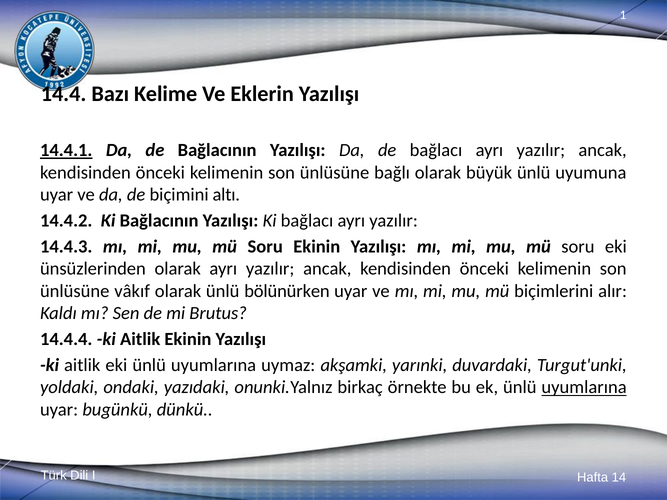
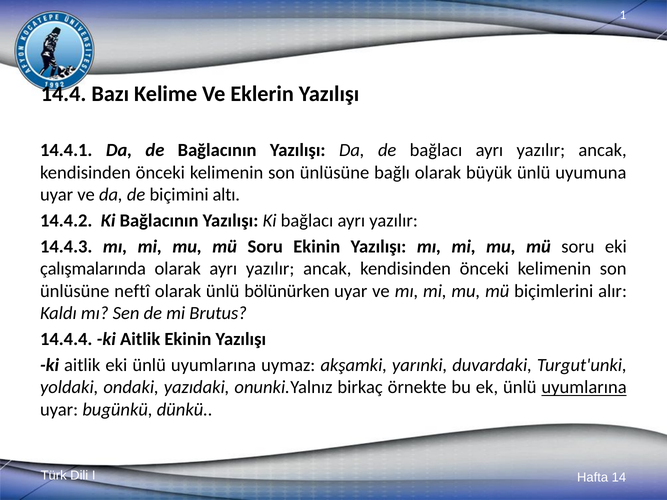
14.4.1 underline: present -> none (66, 150)
ünsüzlerinden: ünsüzlerinden -> çalışmalarında (93, 269)
vâkıf: vâkıf -> neftî (132, 291)
